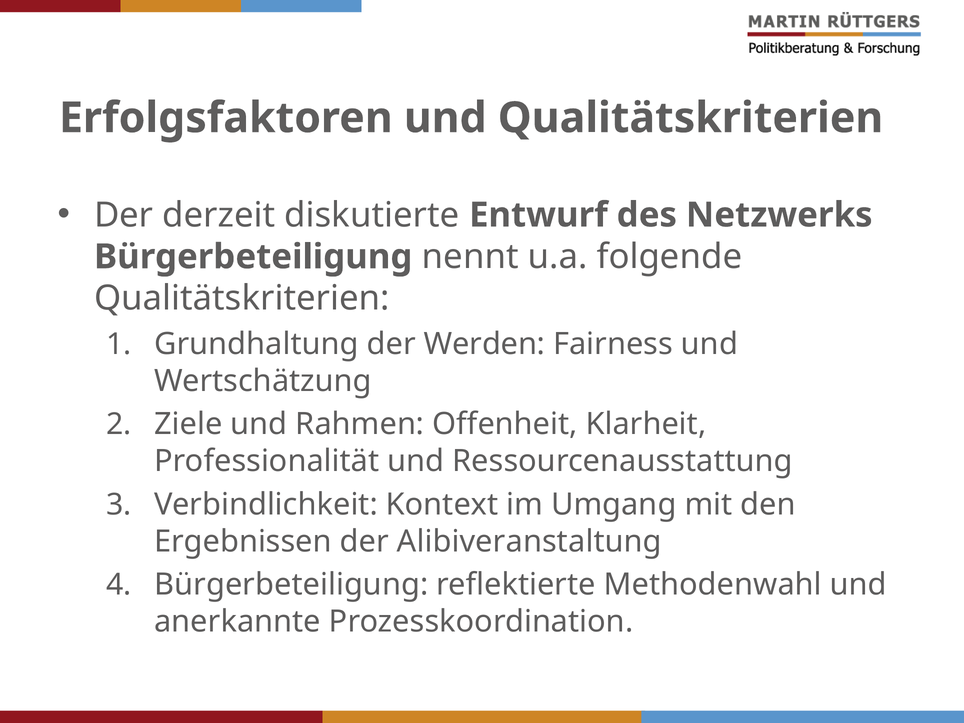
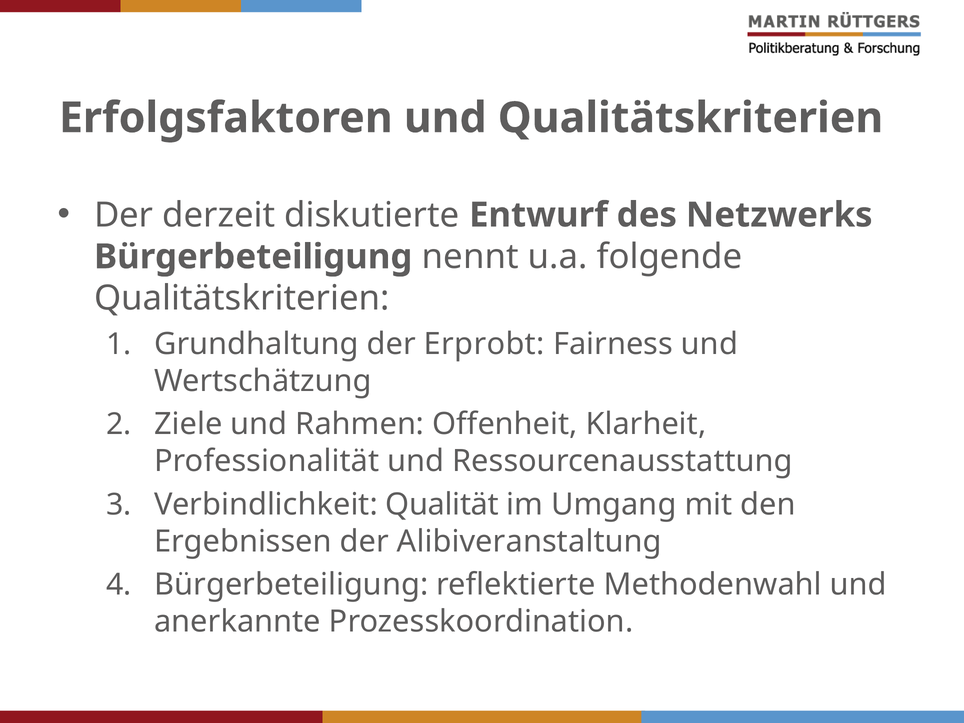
Werden: Werden -> Erprobt (484, 344)
Kontext: Kontext -> Qualität (442, 505)
